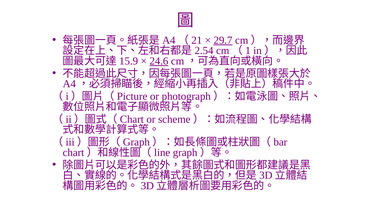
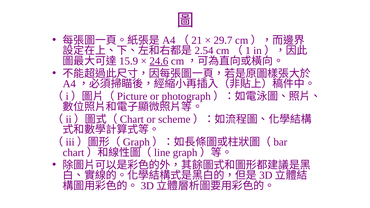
29.7 underline: present -> none (223, 40)
